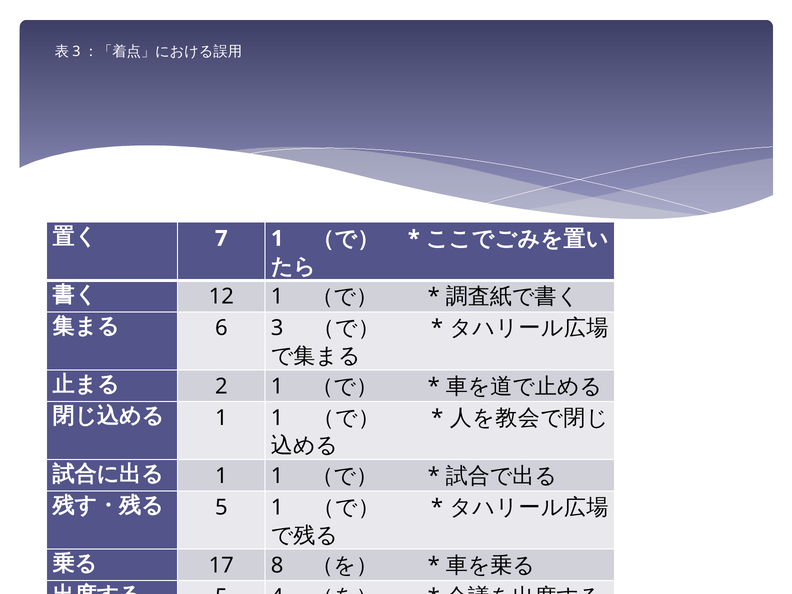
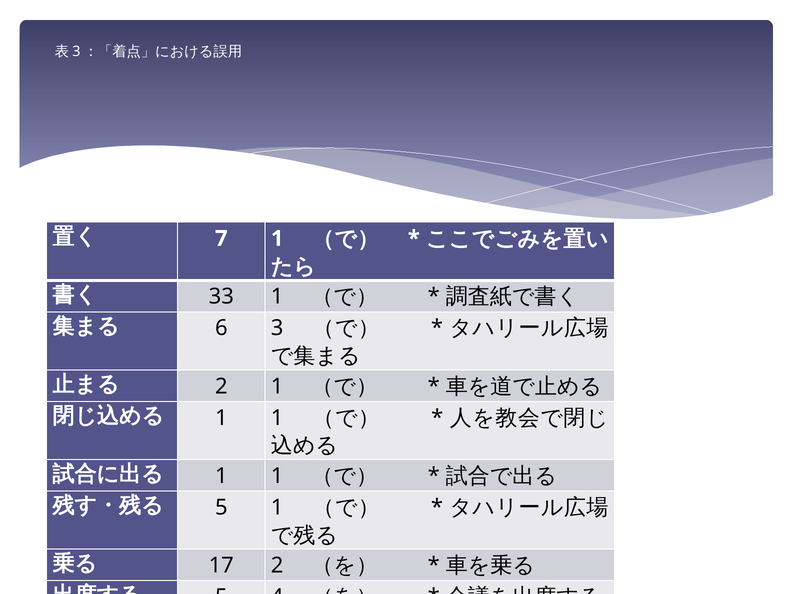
12: 12 -> 33 (221, 297)
17 8: 8 -> 2 (277, 566)
